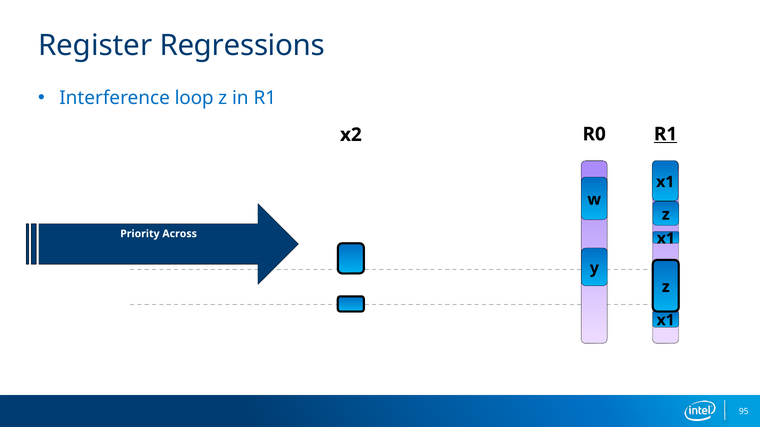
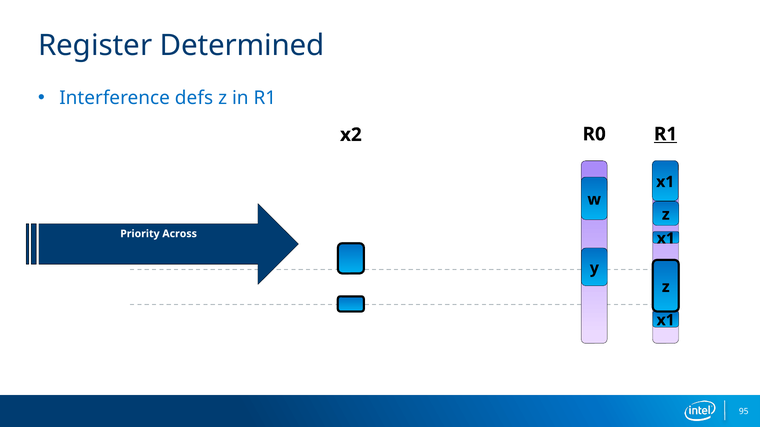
Regressions: Regressions -> Determined (242, 45)
loop: loop -> defs (194, 98)
